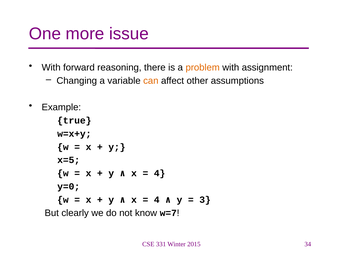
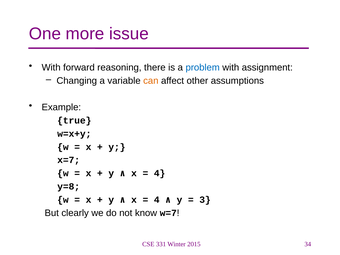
problem colour: orange -> blue (203, 68)
x=5: x=5 -> x=7 (69, 160)
y=0: y=0 -> y=8 (69, 187)
